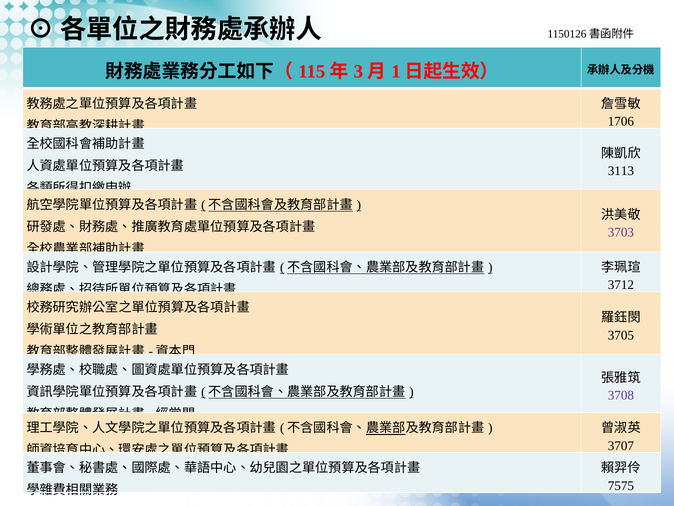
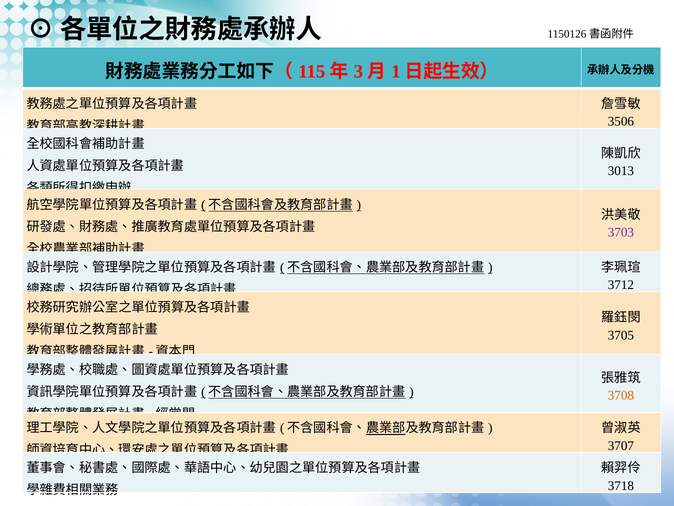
1706: 1706 -> 3506 (621, 121)
3113: 3113 -> 3013 (621, 171)
3708 colour: purple -> orange (621, 395)
7575: 7575 -> 3718 (621, 485)
